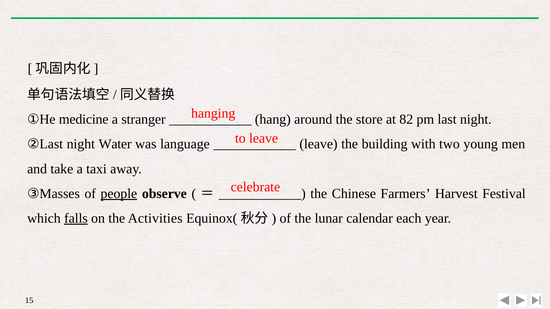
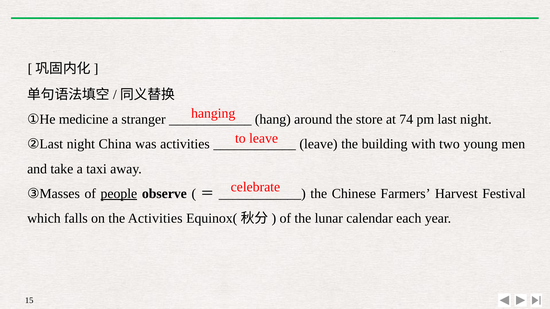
82: 82 -> 74 (406, 120)
Water: Water -> China (115, 144)
was language: language -> activities (185, 144)
falls underline: present -> none (76, 219)
